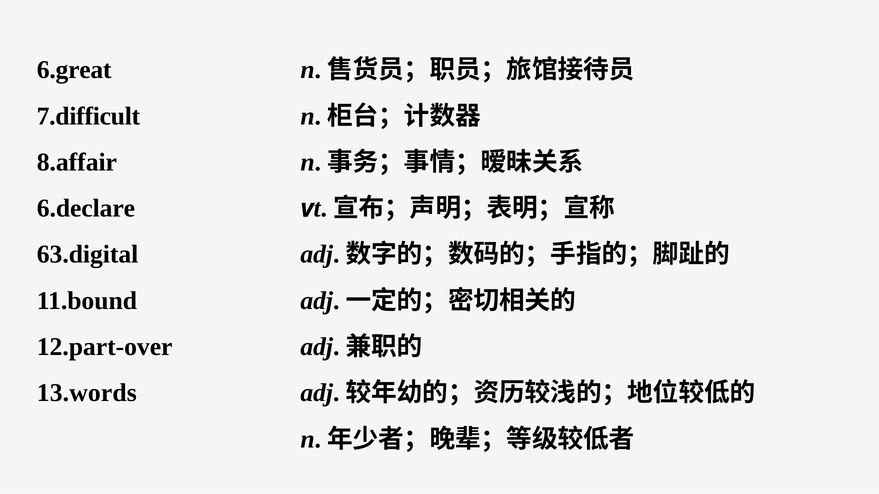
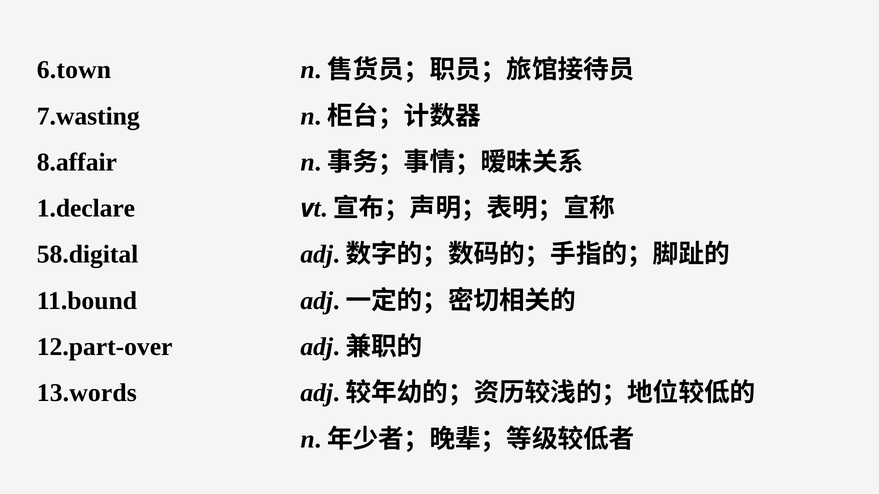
6.great: 6.great -> 6.town (74, 70)
7.difficult: 7.difficult -> 7.wasting (88, 116)
6.declare: 6.declare -> 1.declare (86, 209)
63.digital: 63.digital -> 58.digital (88, 255)
